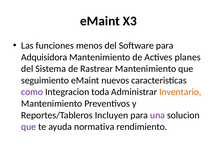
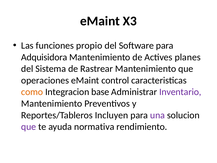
menos: menos -> propio (89, 46)
seguimiento: seguimiento -> operaciones (45, 80)
nuevos: nuevos -> control (115, 80)
como colour: purple -> orange (32, 92)
toda: toda -> base (100, 92)
Inventario colour: orange -> purple (180, 92)
